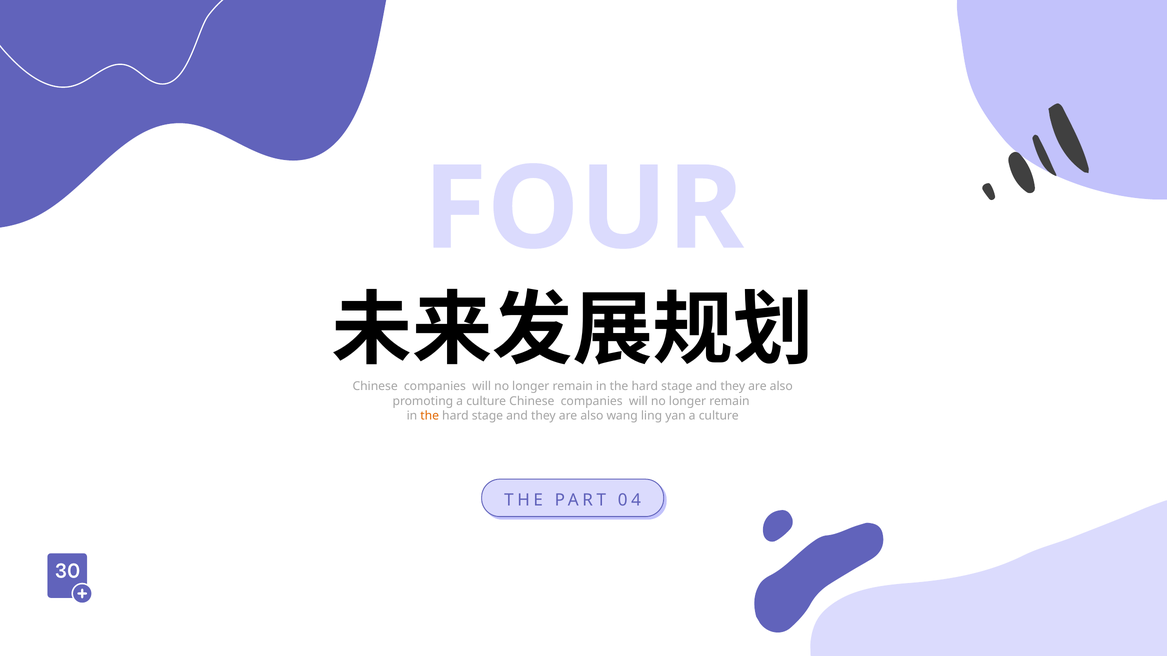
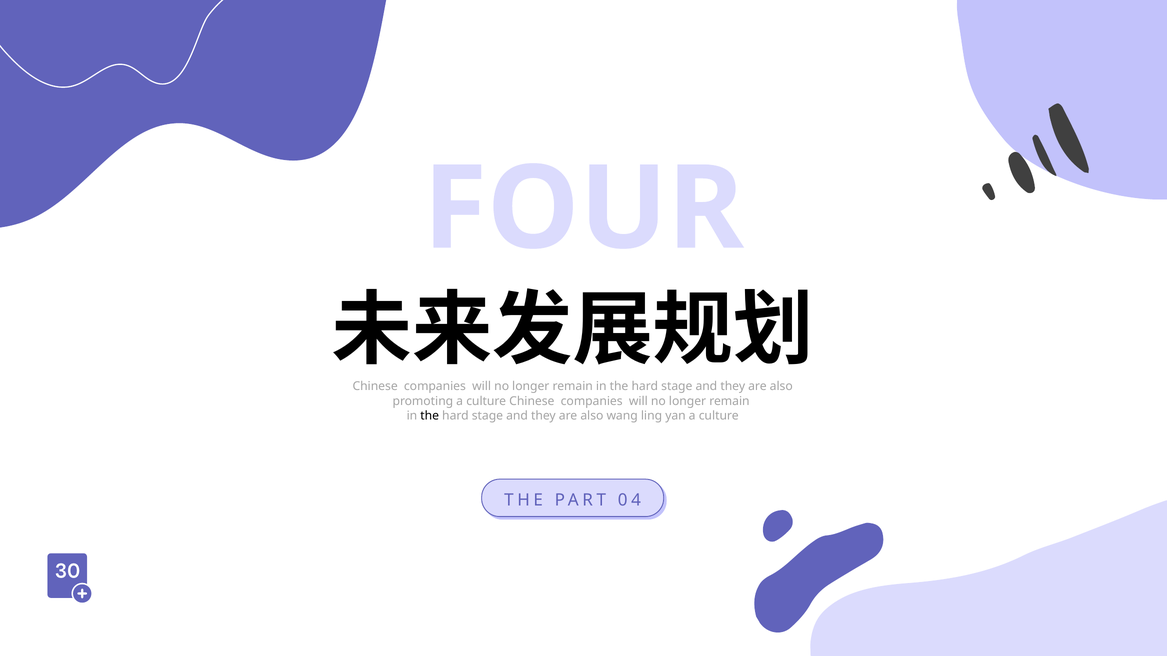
the colour: orange -> black (430, 416)
